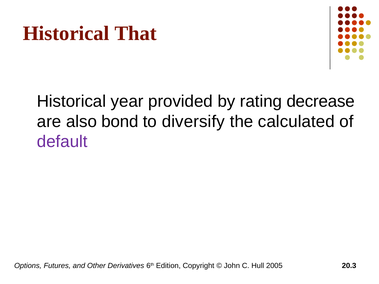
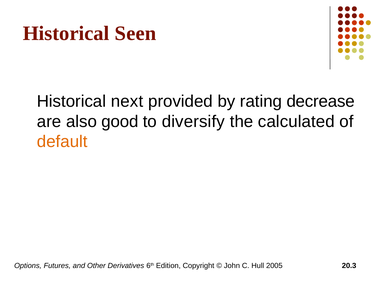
That: That -> Seen (135, 33)
year: year -> next (127, 101)
bond: bond -> good (120, 122)
default colour: purple -> orange (62, 142)
